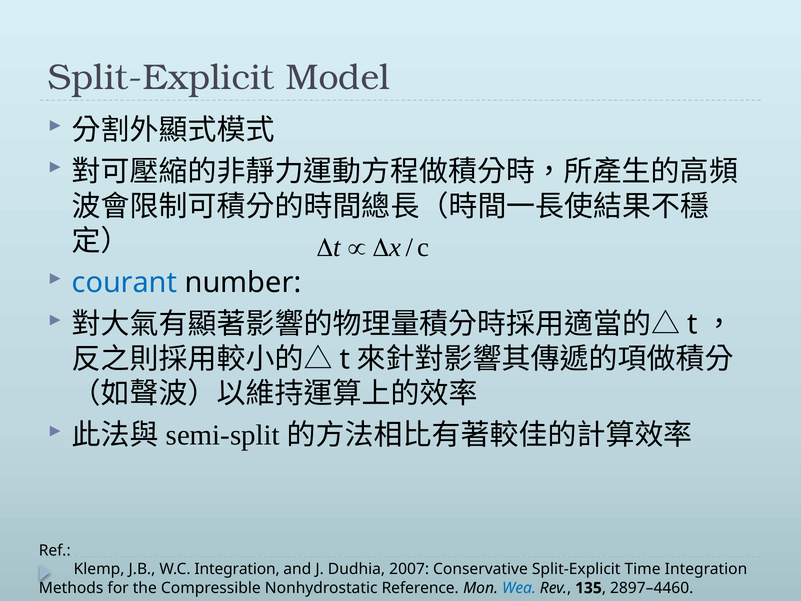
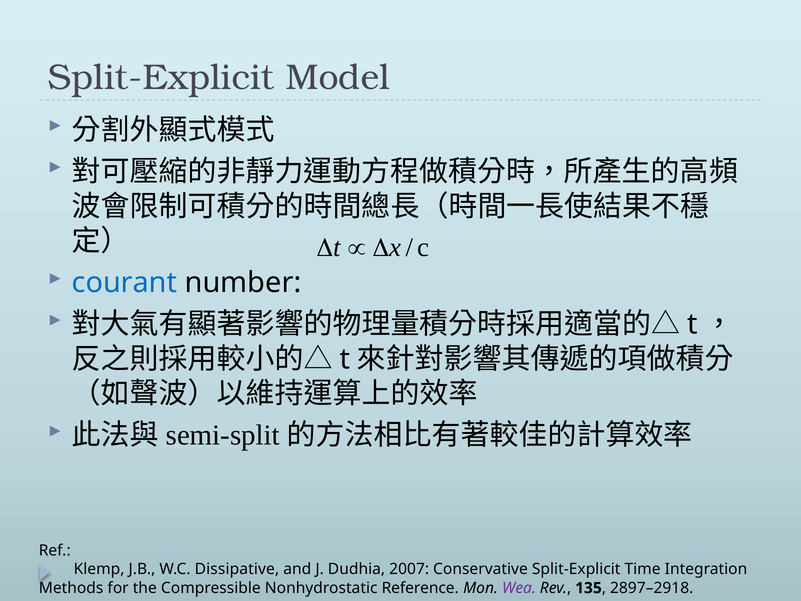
W.C Integration: Integration -> Dissipative (237, 569)
Wea colour: blue -> purple (519, 588)
2897–4460: 2897–4460 -> 2897–2918 (652, 588)
